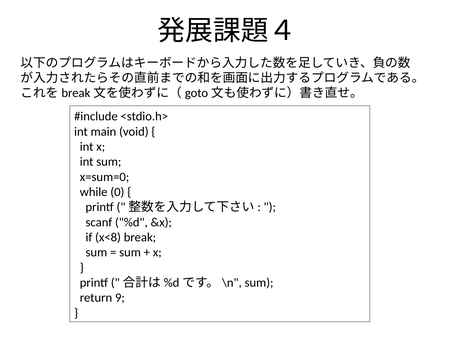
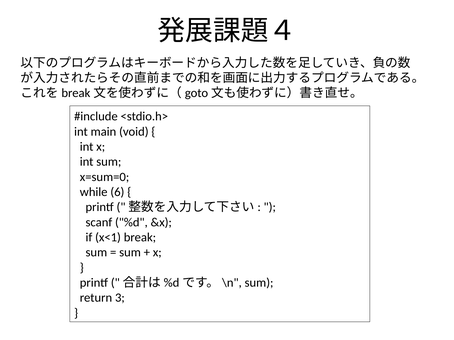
0: 0 -> 6 (117, 192)
x<8: x<8 -> x<1 (108, 238)
9: 9 -> 3 (120, 298)
